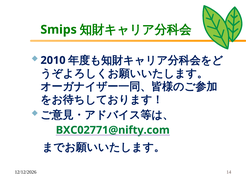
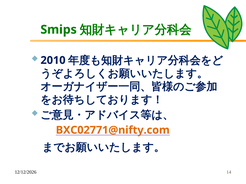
BXC02771@nifty.com colour: green -> orange (113, 130)
